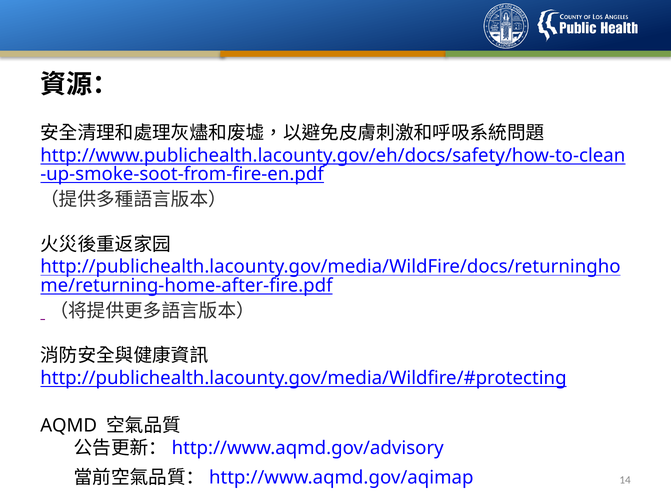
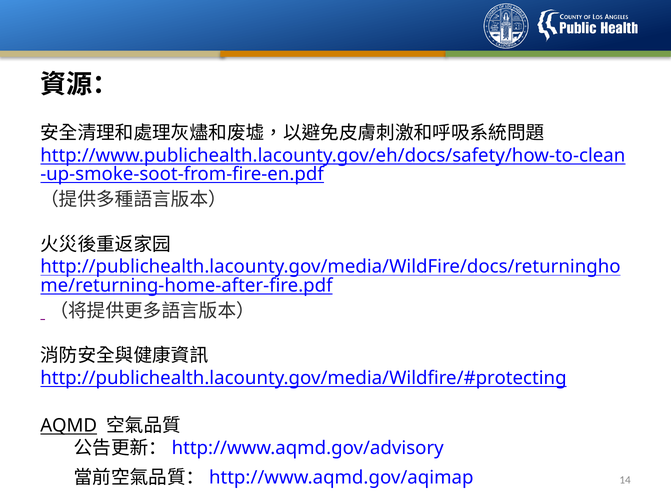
AQMD underline: none -> present (69, 426)
